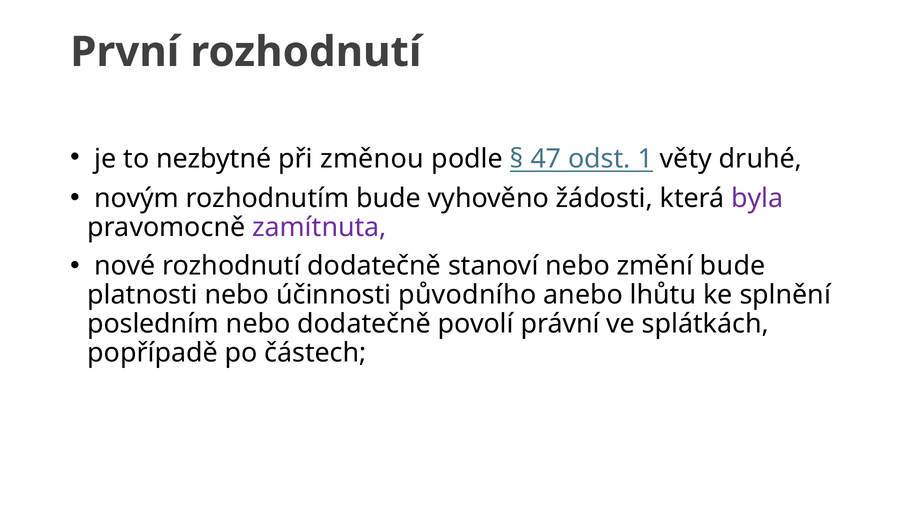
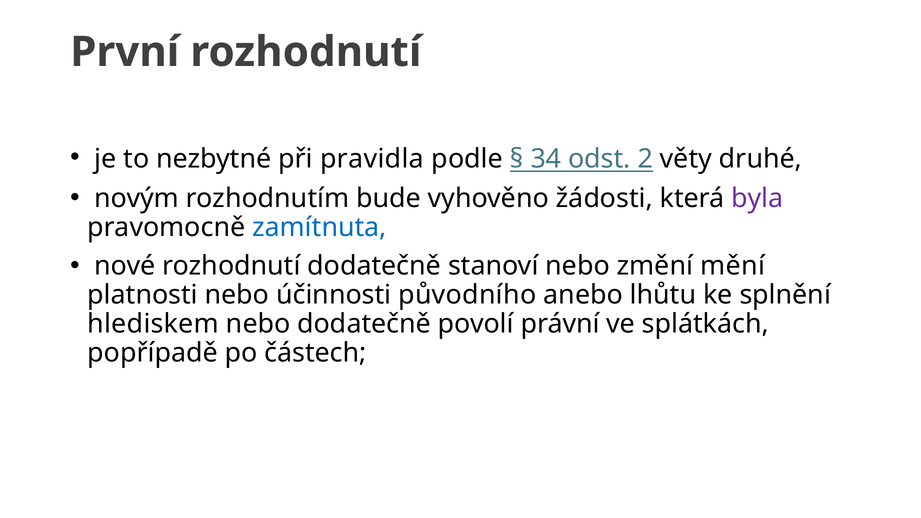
změnou: změnou -> pravidla (372, 159)
47: 47 -> 34 (546, 159)
1: 1 -> 2 (645, 159)
zamítnuta colour: purple -> blue (319, 227)
změní bude: bude -> mění (733, 266)
posledním: posledním -> hlediskem (153, 324)
